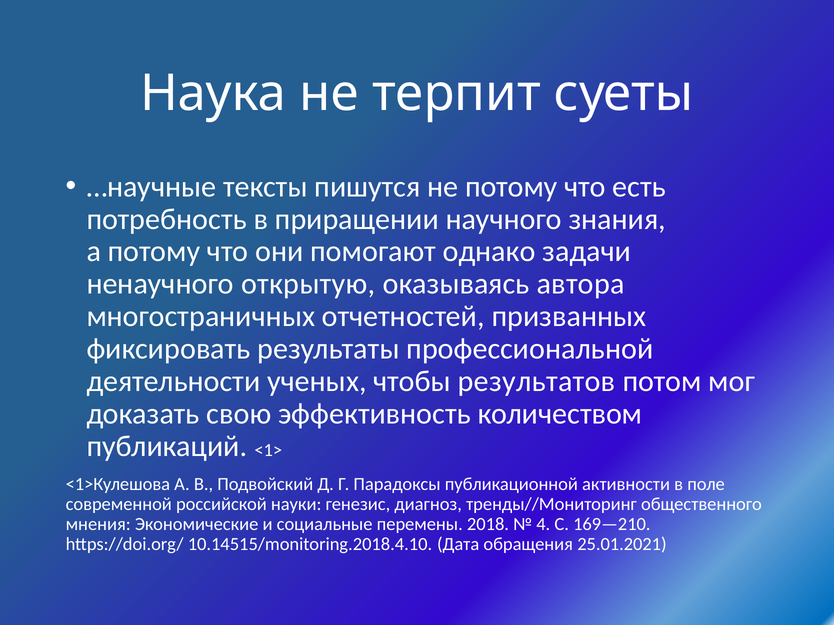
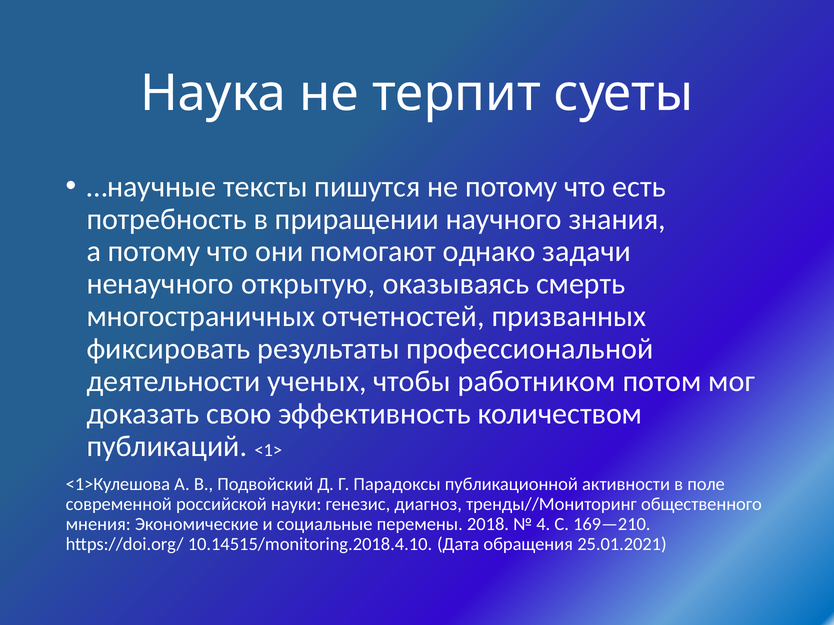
автора: автора -> смерть (581, 284)
результатов: результатов -> работником (537, 382)
